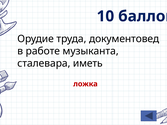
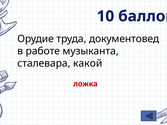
иметь: иметь -> какой (88, 63)
